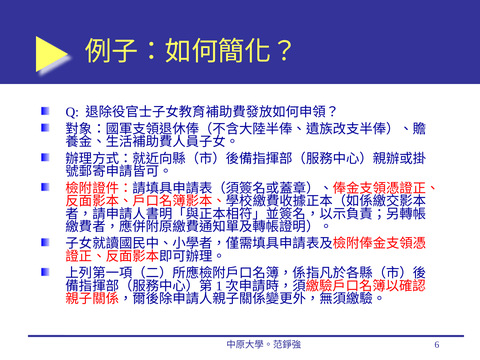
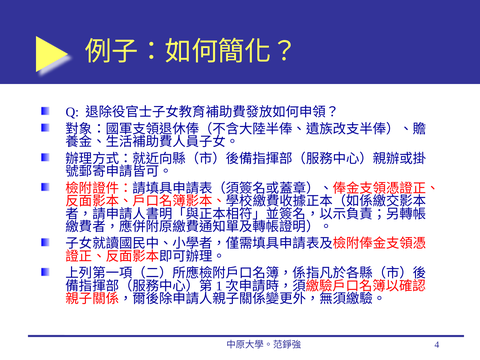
6: 6 -> 4 (437, 345)
